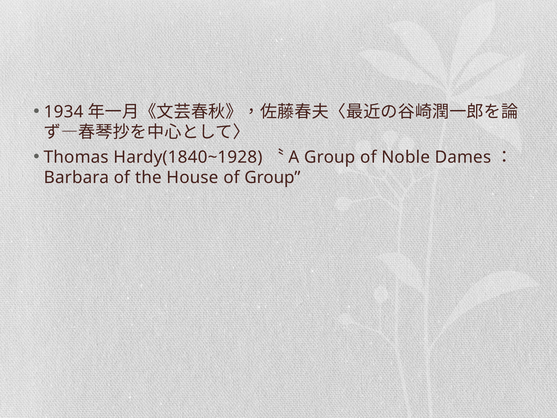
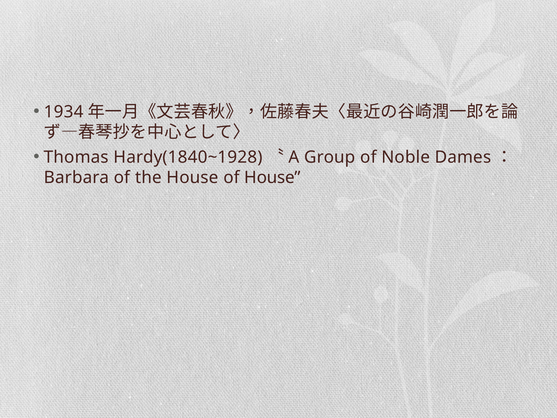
of Group: Group -> House (273, 178)
